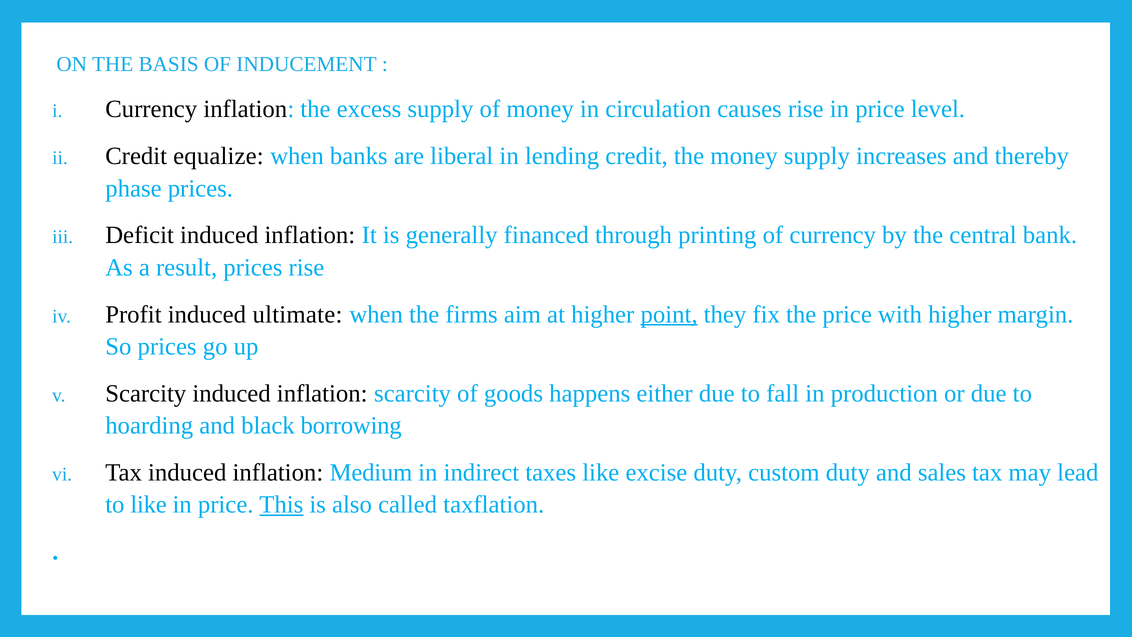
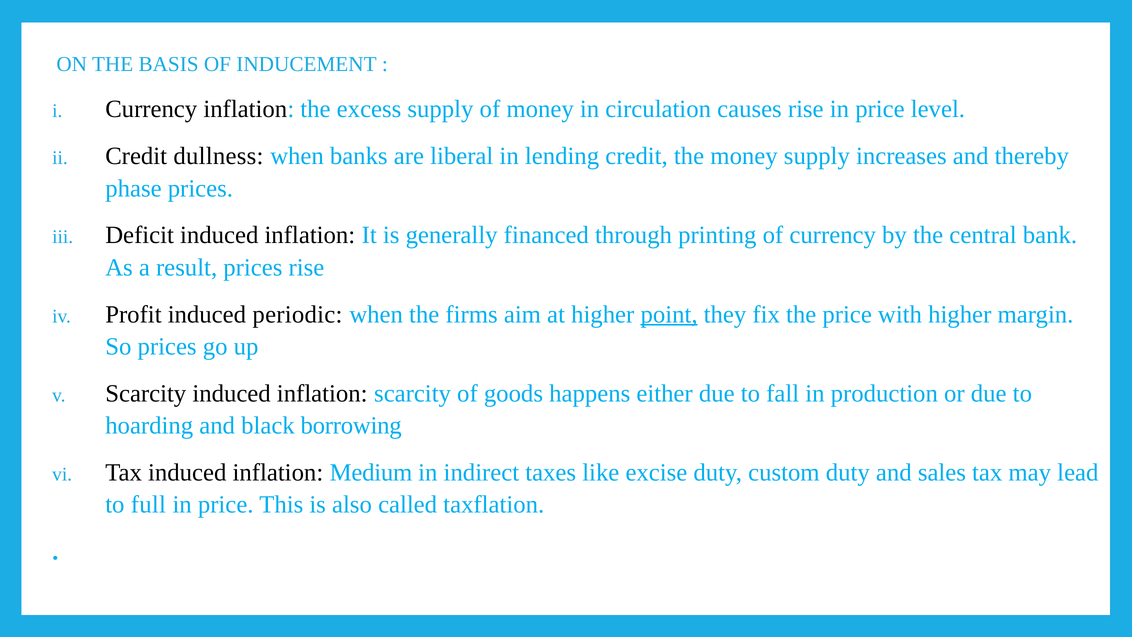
equalize: equalize -> dullness (218, 156)
ultimate: ultimate -> periodic (297, 314)
to like: like -> full (148, 504)
This underline: present -> none (281, 504)
